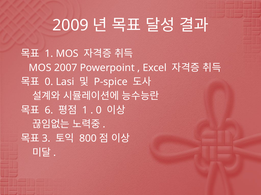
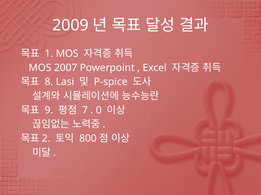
0: 0 -> 8 (49, 82)
6: 6 -> 9 (49, 111)
1: 1 -> 7 (85, 111)
3: 3 -> 2 (46, 139)
